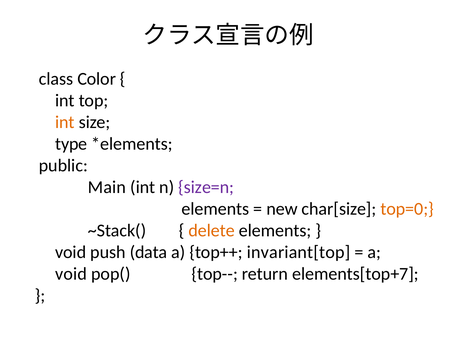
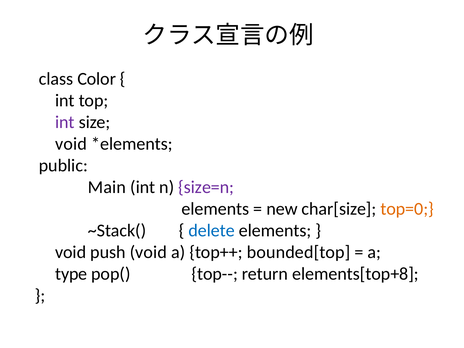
int colour: orange -> purple (65, 122)
type: type -> void (71, 144)
delete colour: orange -> blue (212, 230)
push data: data -> void (148, 252)
invariant[top: invariant[top -> bounded[top (299, 252)
void: void -> type (71, 274)
elements[top+7: elements[top+7 -> elements[top+8 (355, 274)
